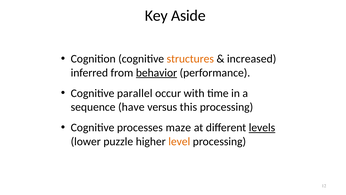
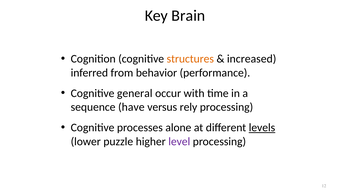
Aside: Aside -> Brain (188, 16)
behavior underline: present -> none (156, 73)
parallel: parallel -> general (135, 93)
this: this -> rely (188, 107)
maze: maze -> alone (178, 127)
level colour: orange -> purple (179, 141)
